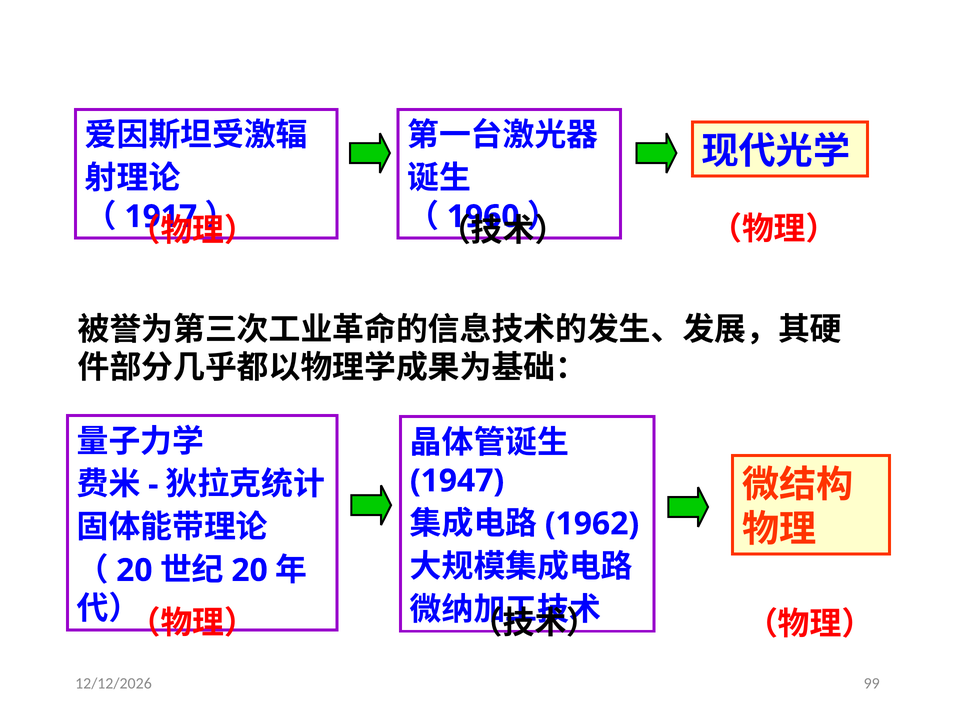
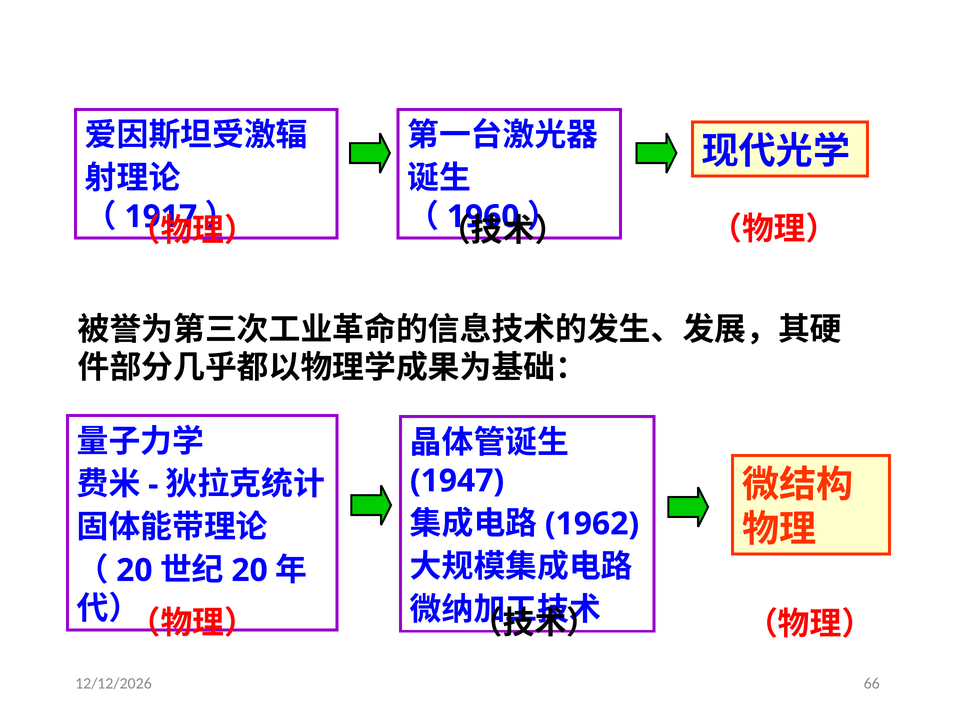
99: 99 -> 66 (872, 684)
